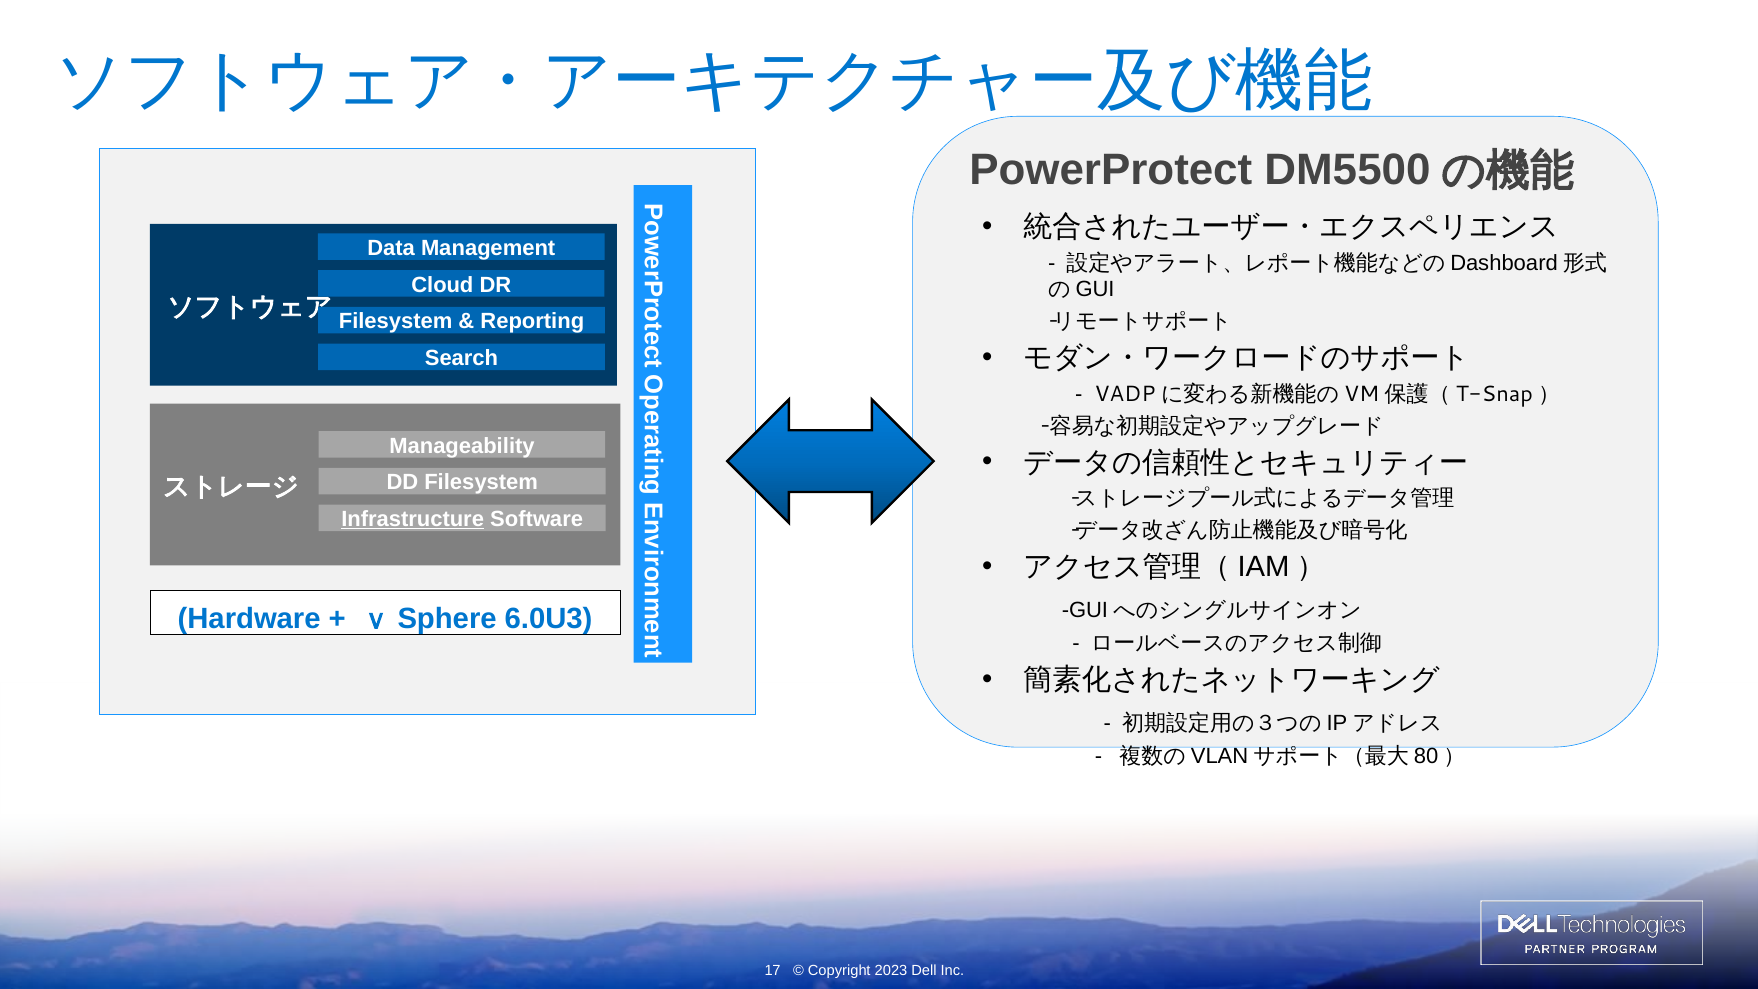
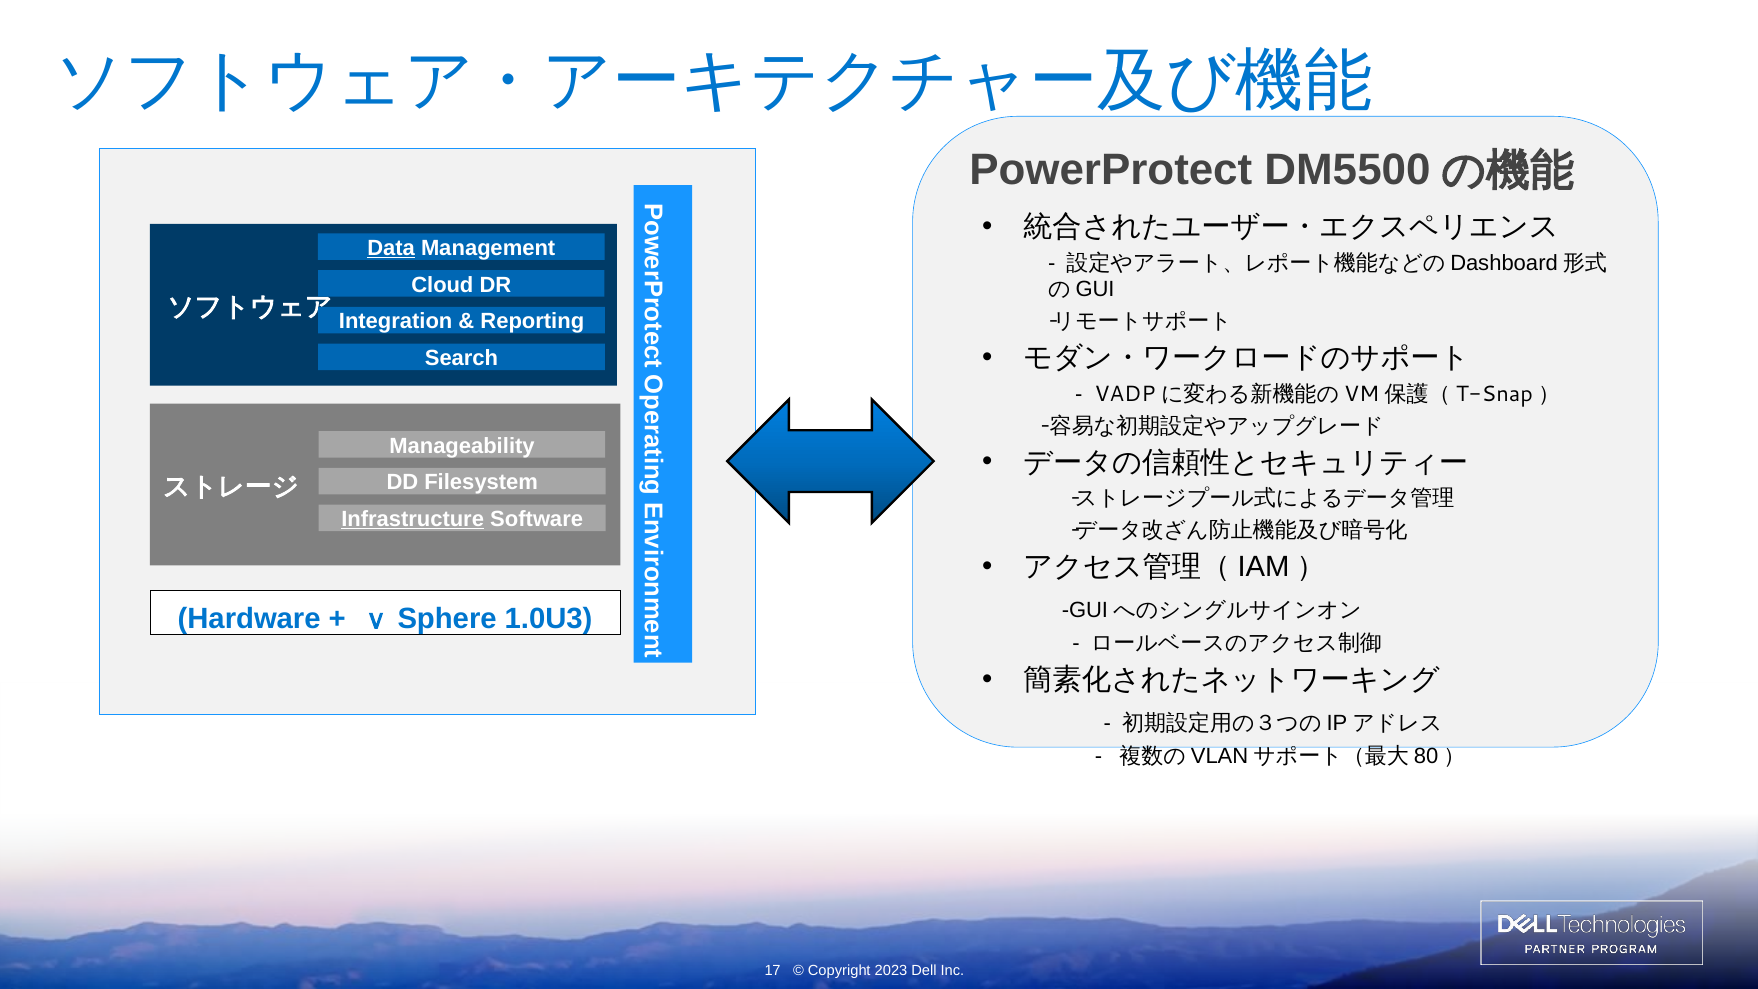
Data underline: none -> present (391, 248)
Filesystem: Filesystem -> Integration (396, 322)
6.0U3: 6.0U3 -> 1.0U3 (549, 619)
